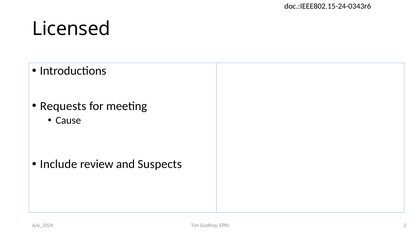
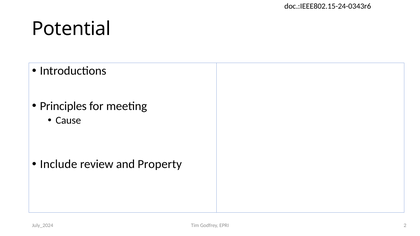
Licensed: Licensed -> Potential (71, 29)
Requests: Requests -> Principles (63, 106)
Suspects: Suspects -> Property (160, 164)
